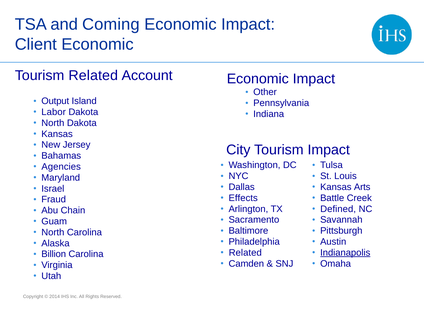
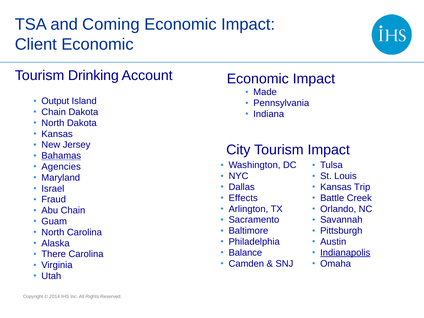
Tourism Related: Related -> Drinking (93, 75)
Other: Other -> Made (265, 92)
Labor: Labor -> Chain (54, 112)
Bahamas underline: none -> present (61, 156)
Arts: Arts -> Trip (362, 187)
Defined: Defined -> Orlando (338, 209)
Related: Related -> Balance (245, 253)
Billion: Billion -> There (54, 254)
